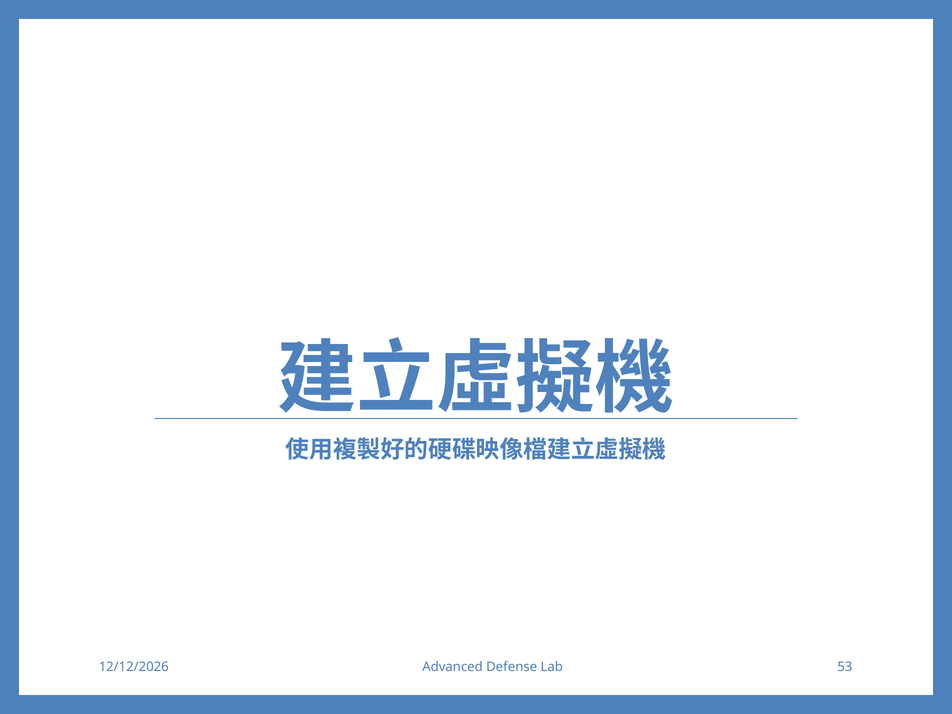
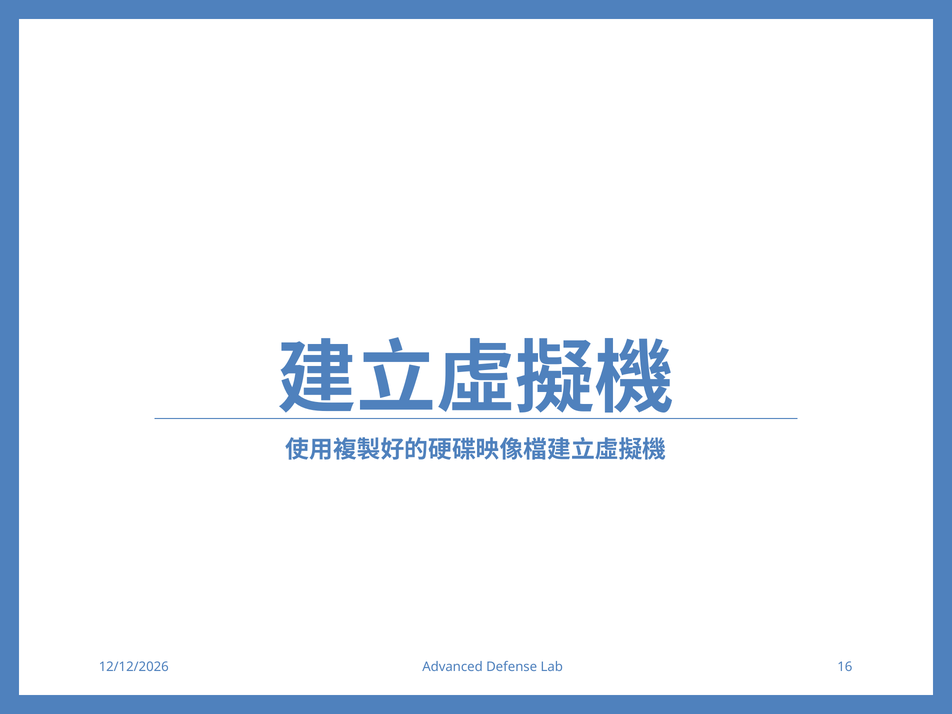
53: 53 -> 16 (845, 667)
